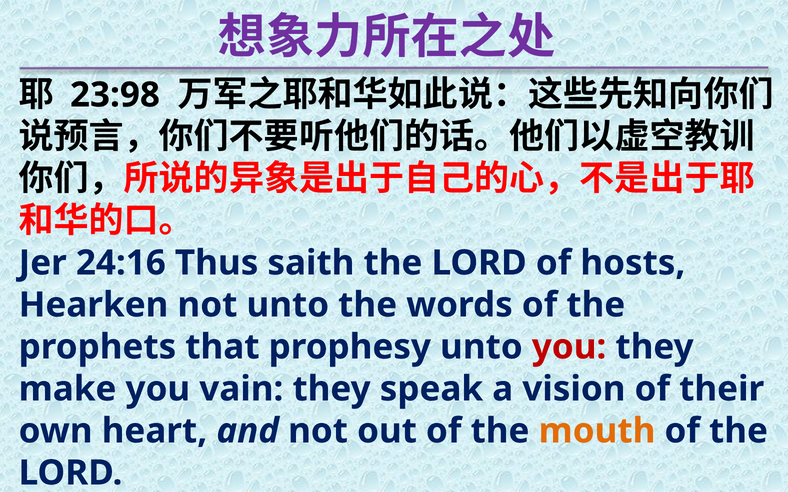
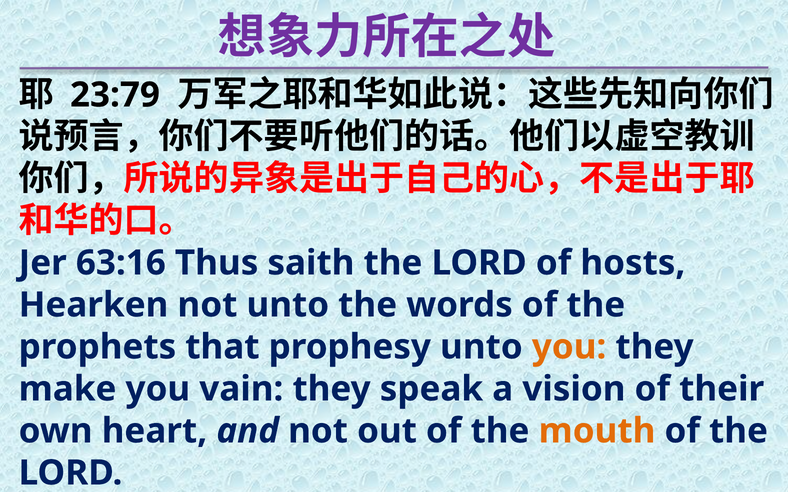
23:98: 23:98 -> 23:79 (115, 95)
24:16: 24:16 -> 63:16 (121, 263)
you colour: red -> orange (569, 347)
